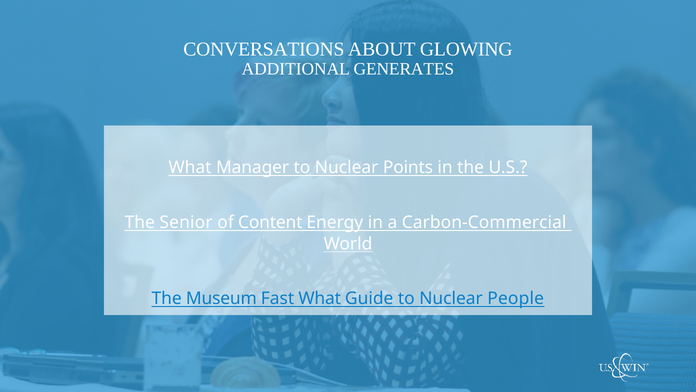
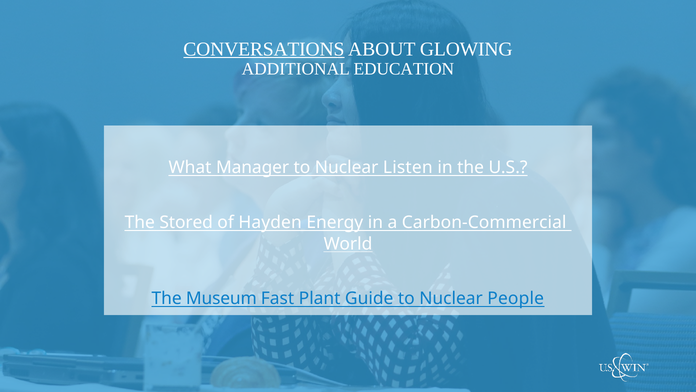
CONVERSATIONS underline: none -> present (264, 49)
GENERATES: GENERATES -> EDUCATION (404, 69)
Points: Points -> Listen (408, 168)
Senior: Senior -> Stored (186, 222)
Content: Content -> Hayden (270, 222)
Fast What: What -> Plant (320, 298)
